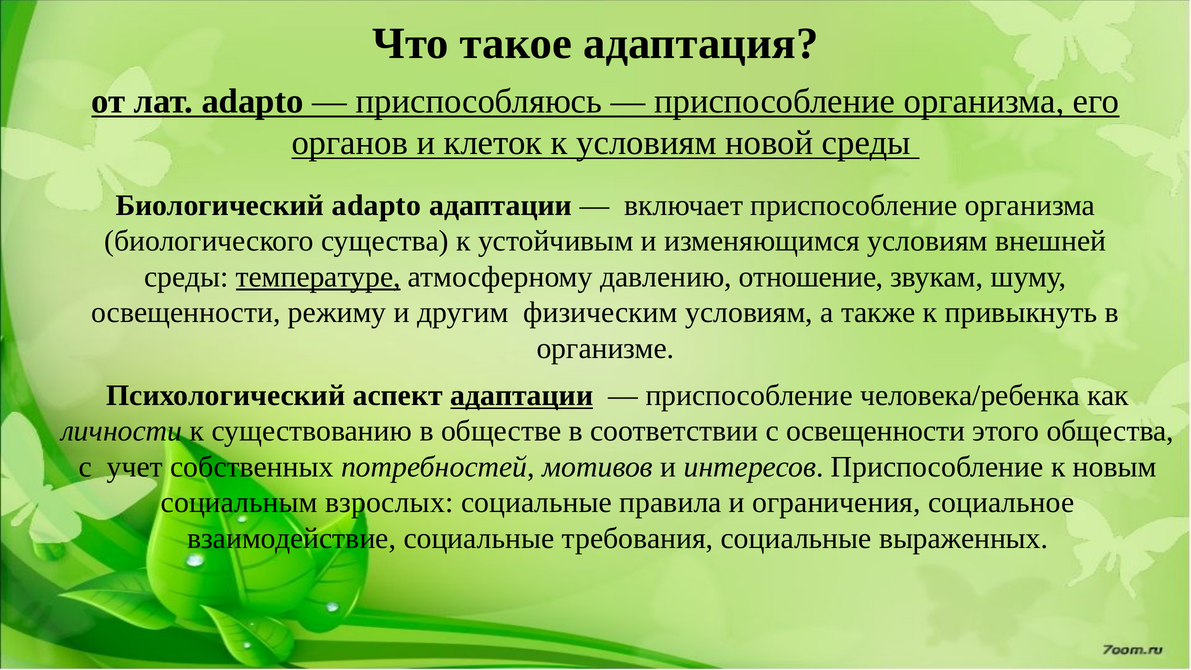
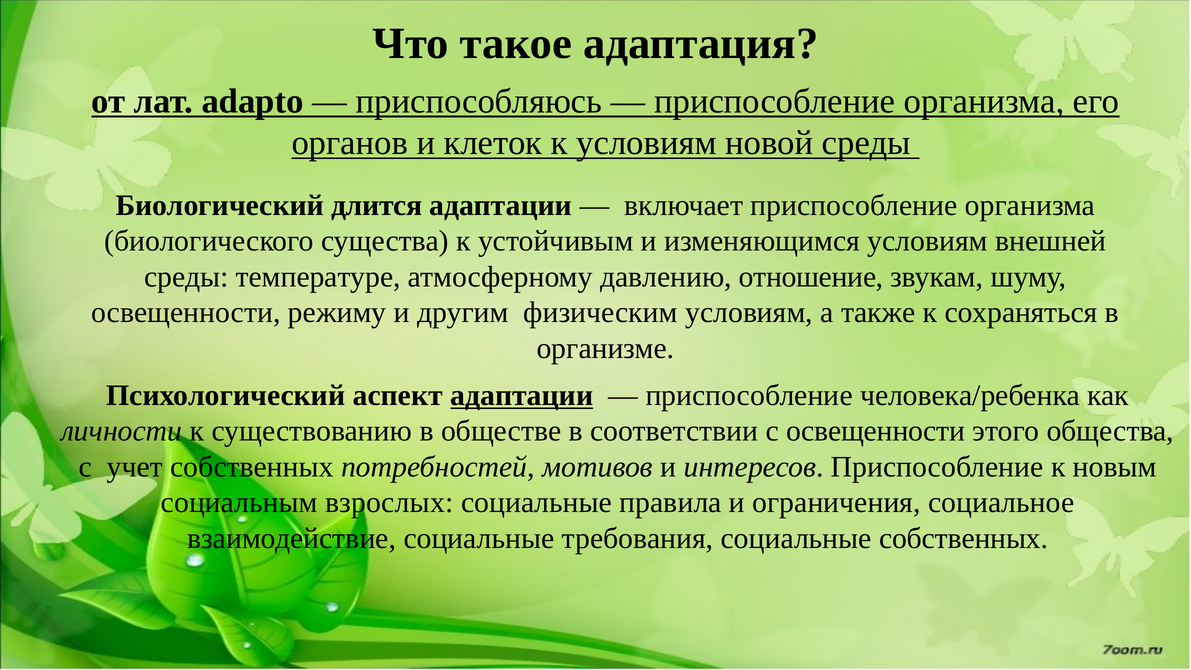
Биологический adapto: adapto -> длится (377, 205)
температуре underline: present -> none (318, 277)
привыкнуть: привыкнуть -> сохраняться (1021, 312)
социальные выраженных: выраженных -> собственных (964, 538)
